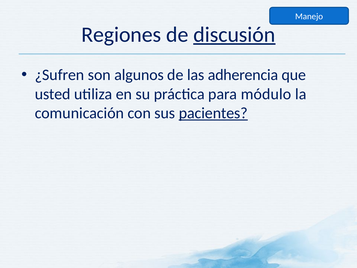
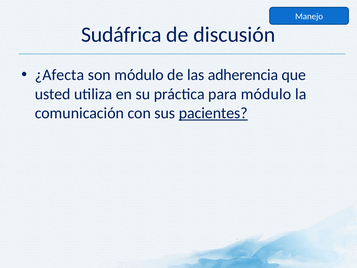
Regiones: Regiones -> Sudáfrica (121, 35)
discusión underline: present -> none (234, 35)
¿Sufren: ¿Sufren -> ¿Afecta (60, 75)
son algunos: algunos -> módulo (139, 75)
